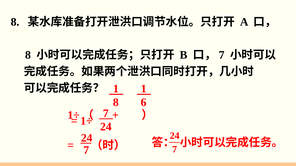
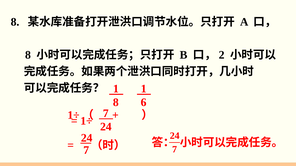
7: 7 -> 2 (222, 55)
